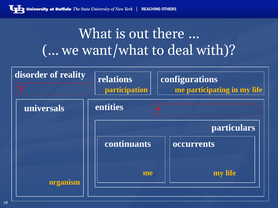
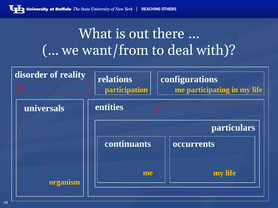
want/what: want/what -> want/from (115, 51)
